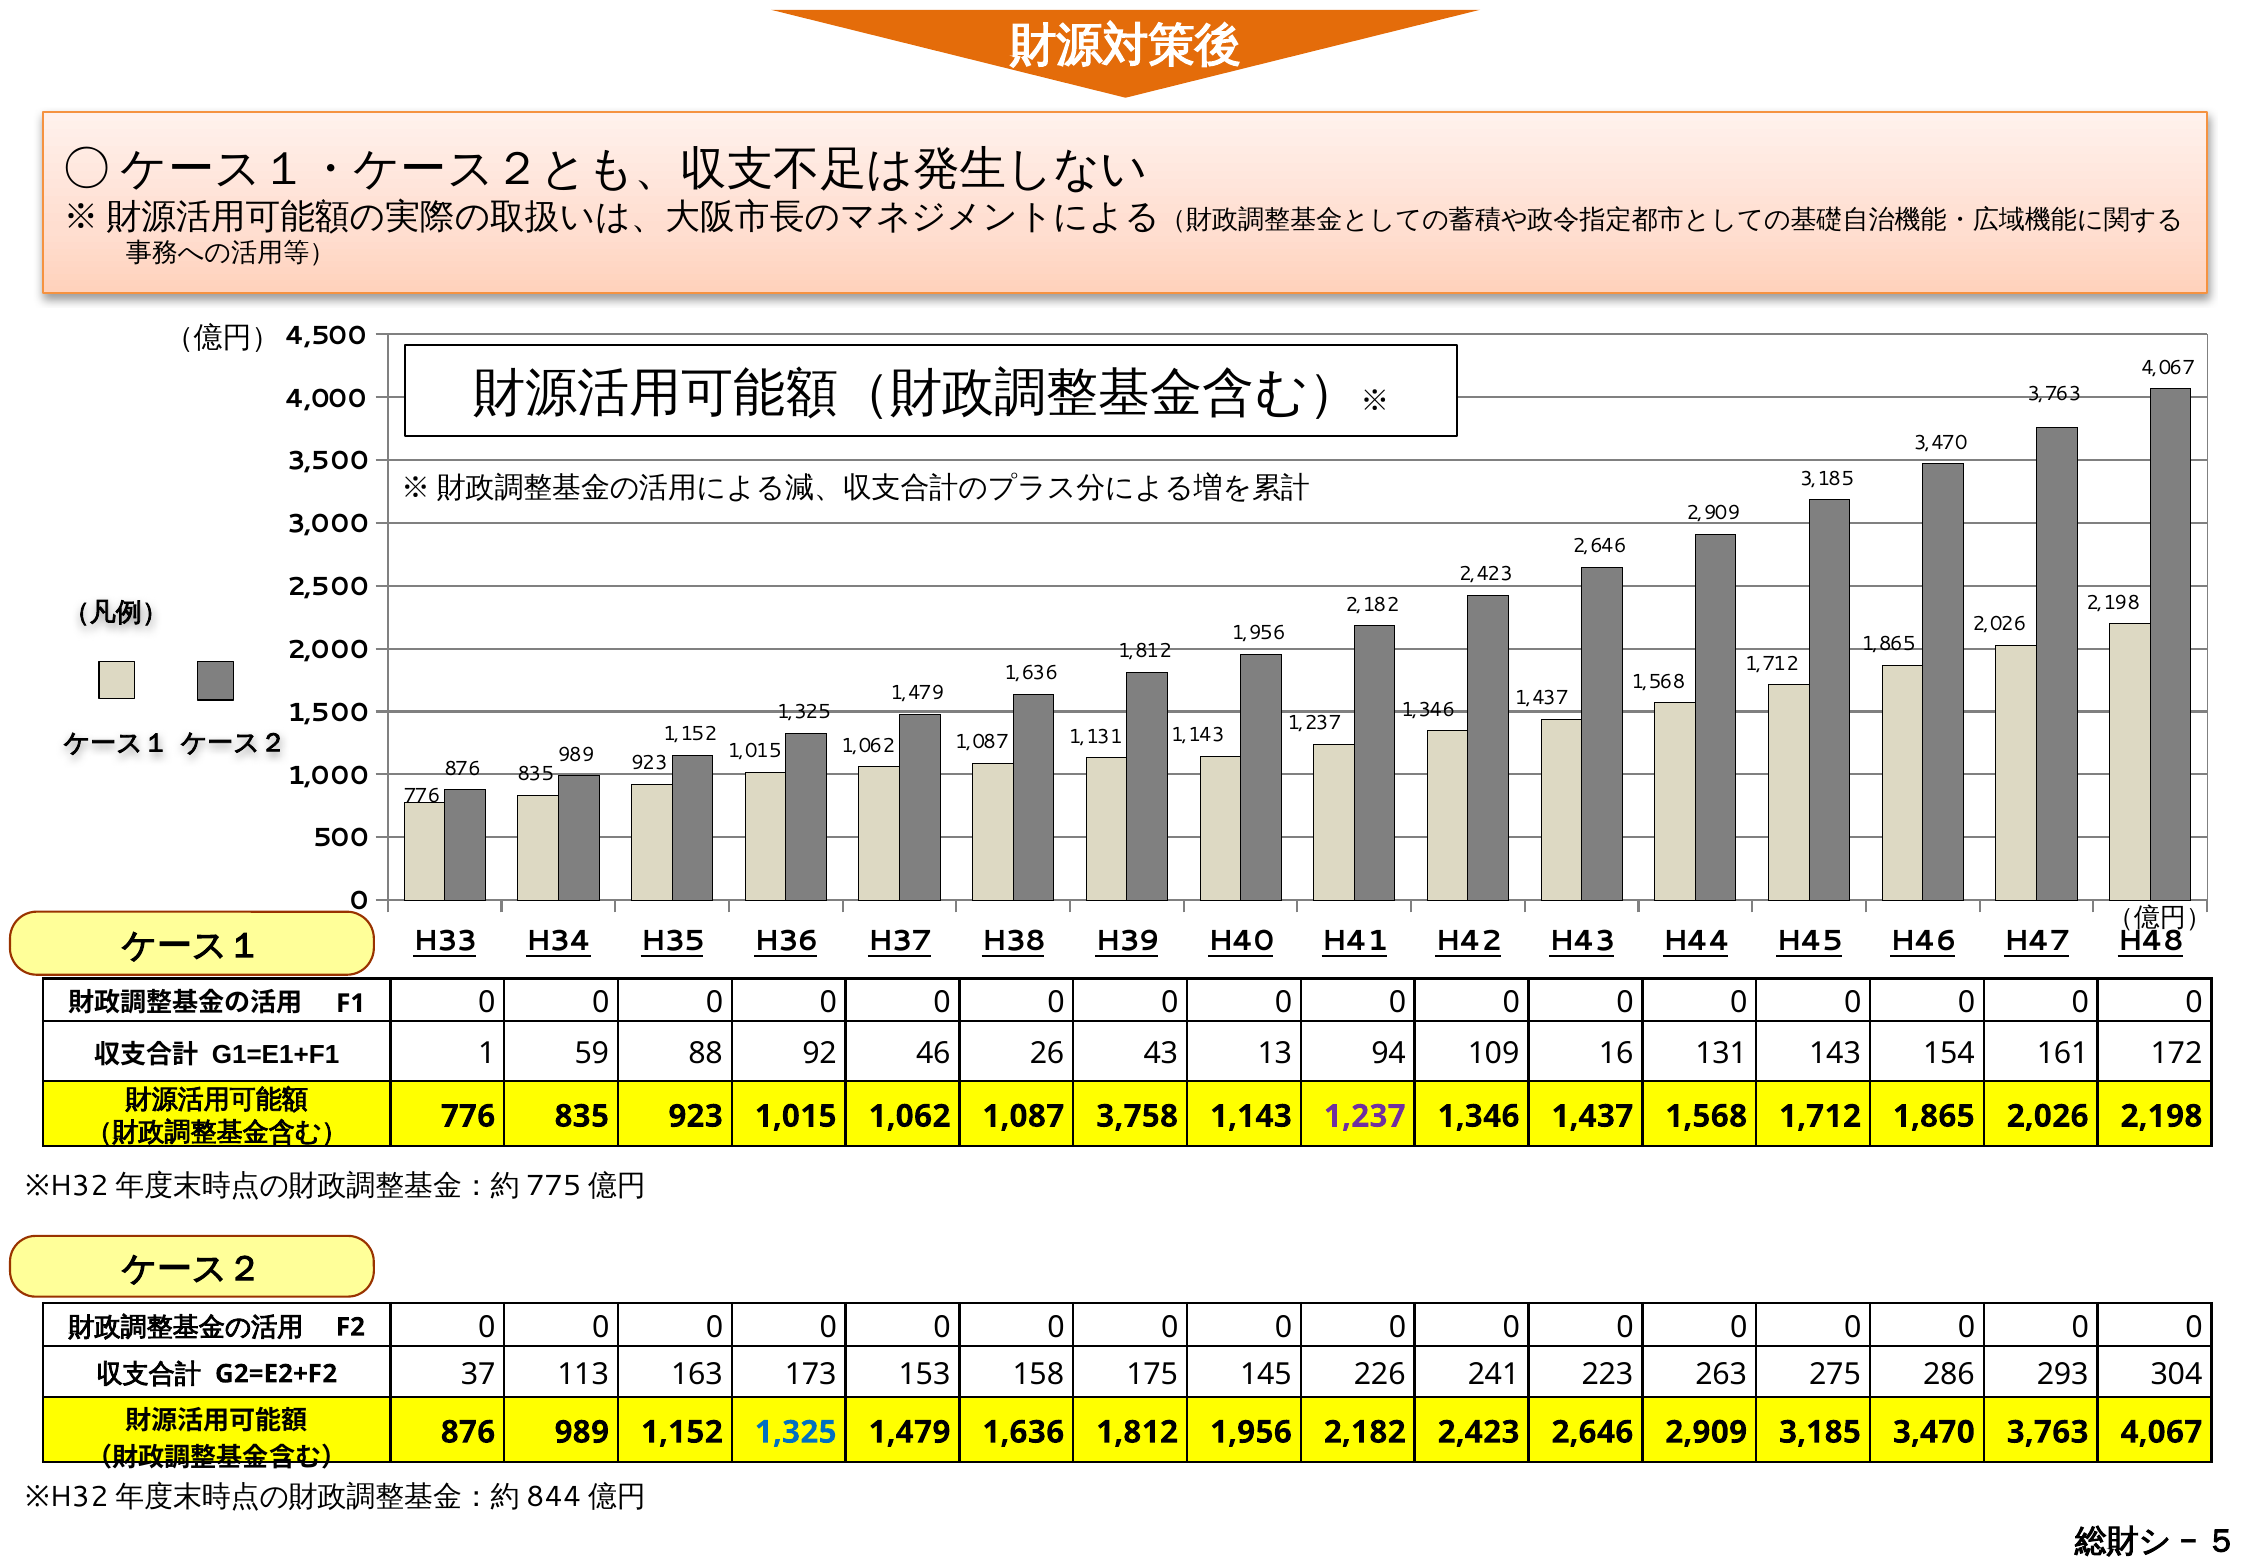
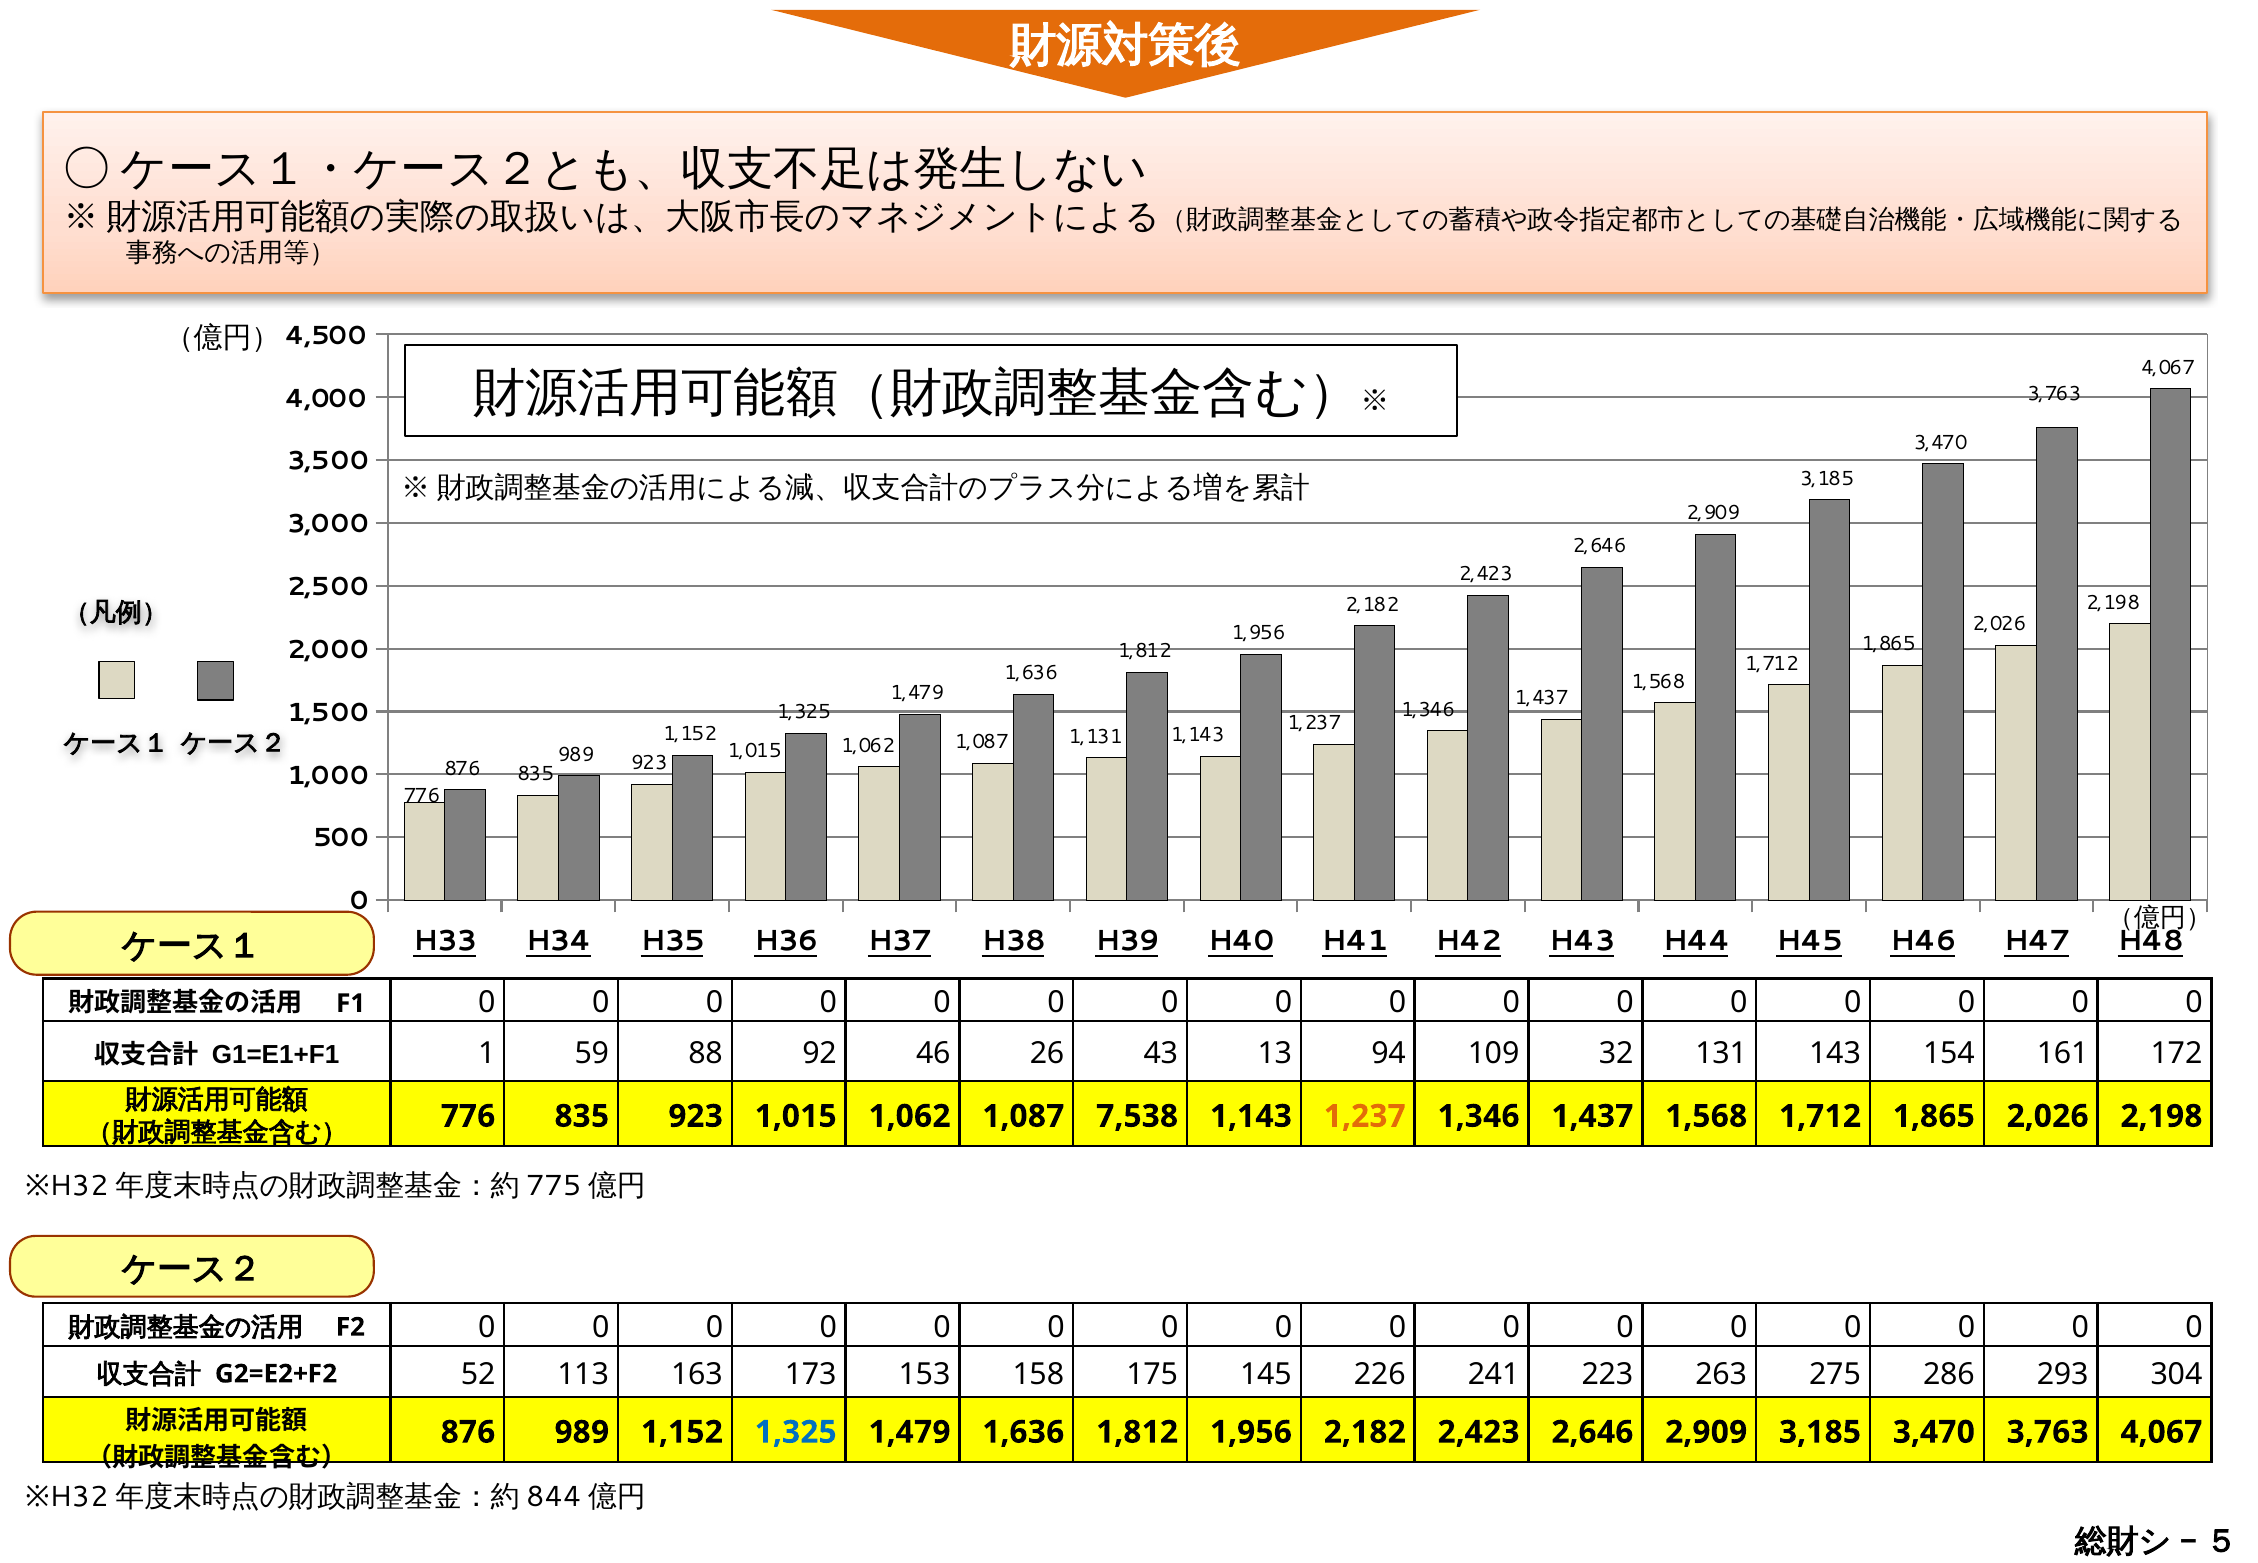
16: 16 -> 32 (1616, 1054)
3,758: 3,758 -> 7,538 (1137, 1116)
1,237 colour: purple -> orange (1365, 1116)
37: 37 -> 52 (478, 1374)
